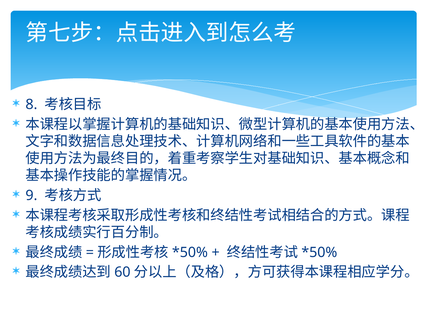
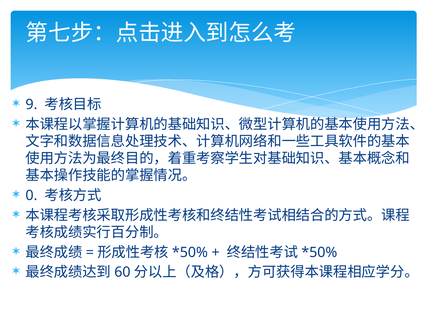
8: 8 -> 9 (31, 105)
9: 9 -> 0 (31, 196)
